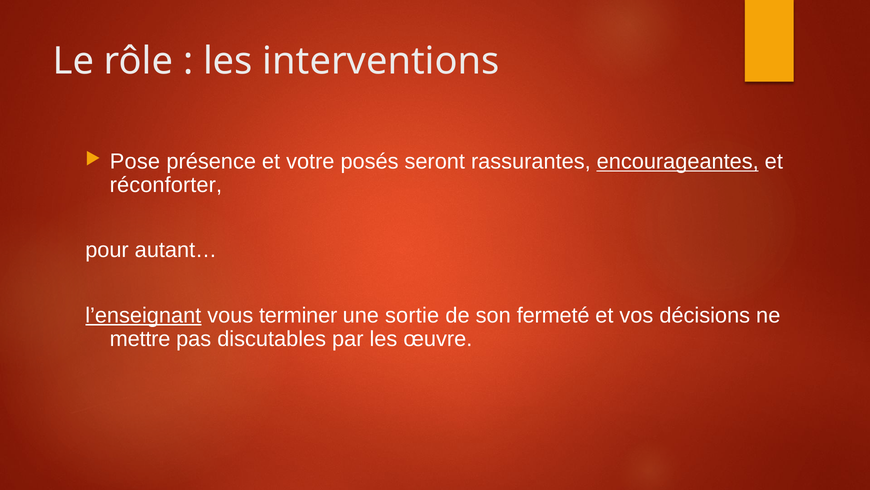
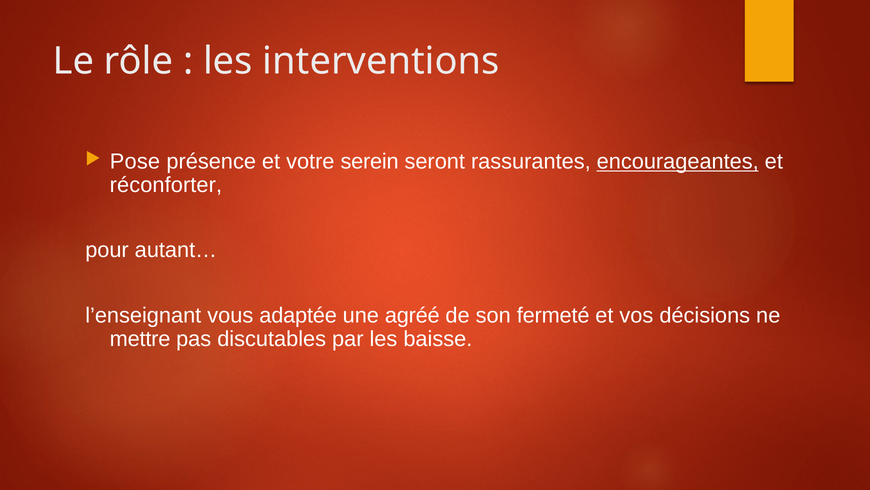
posés: posés -> serein (370, 161)
l’enseignant underline: present -> none (143, 315)
terminer: terminer -> adaptée (298, 315)
sortie: sortie -> agréé (412, 315)
œuvre: œuvre -> baisse (438, 339)
